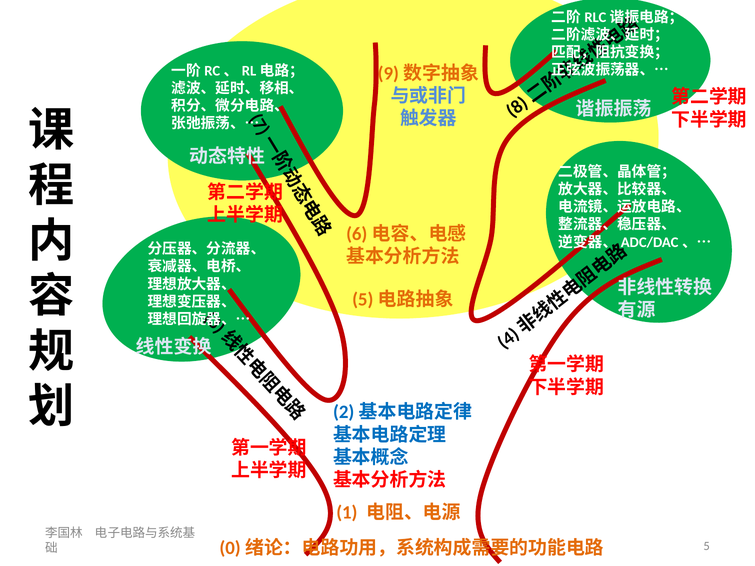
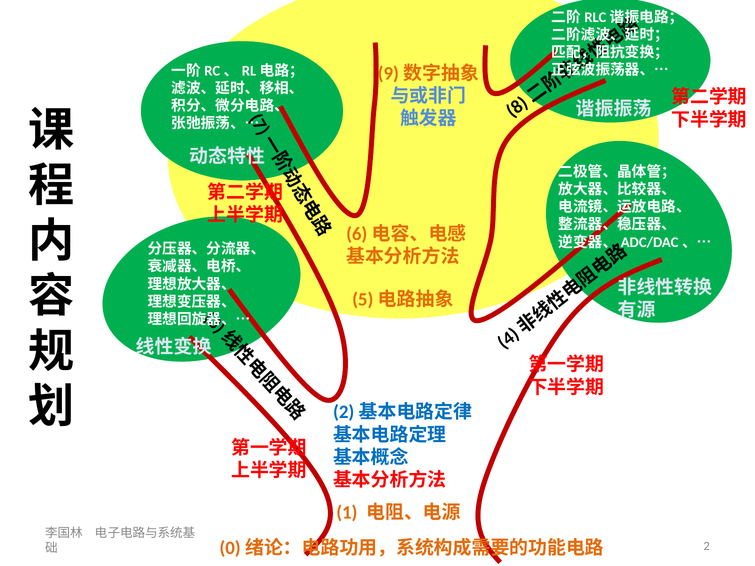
5: 5 -> 2 (707, 547)
